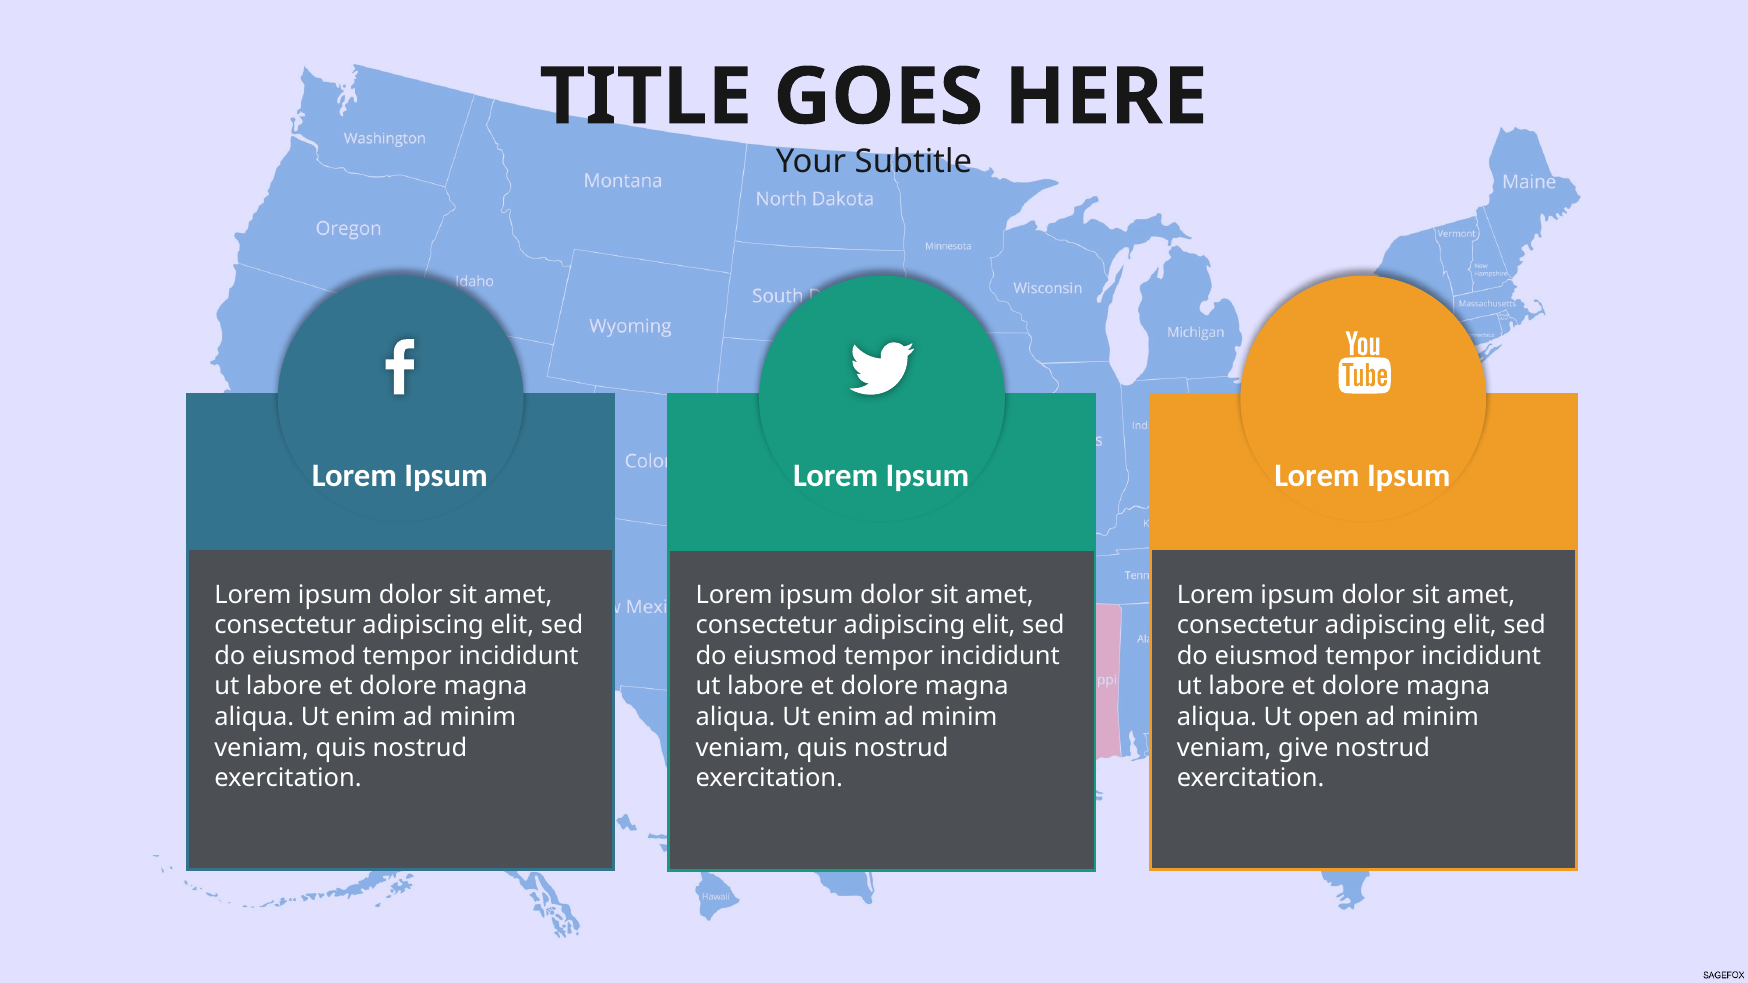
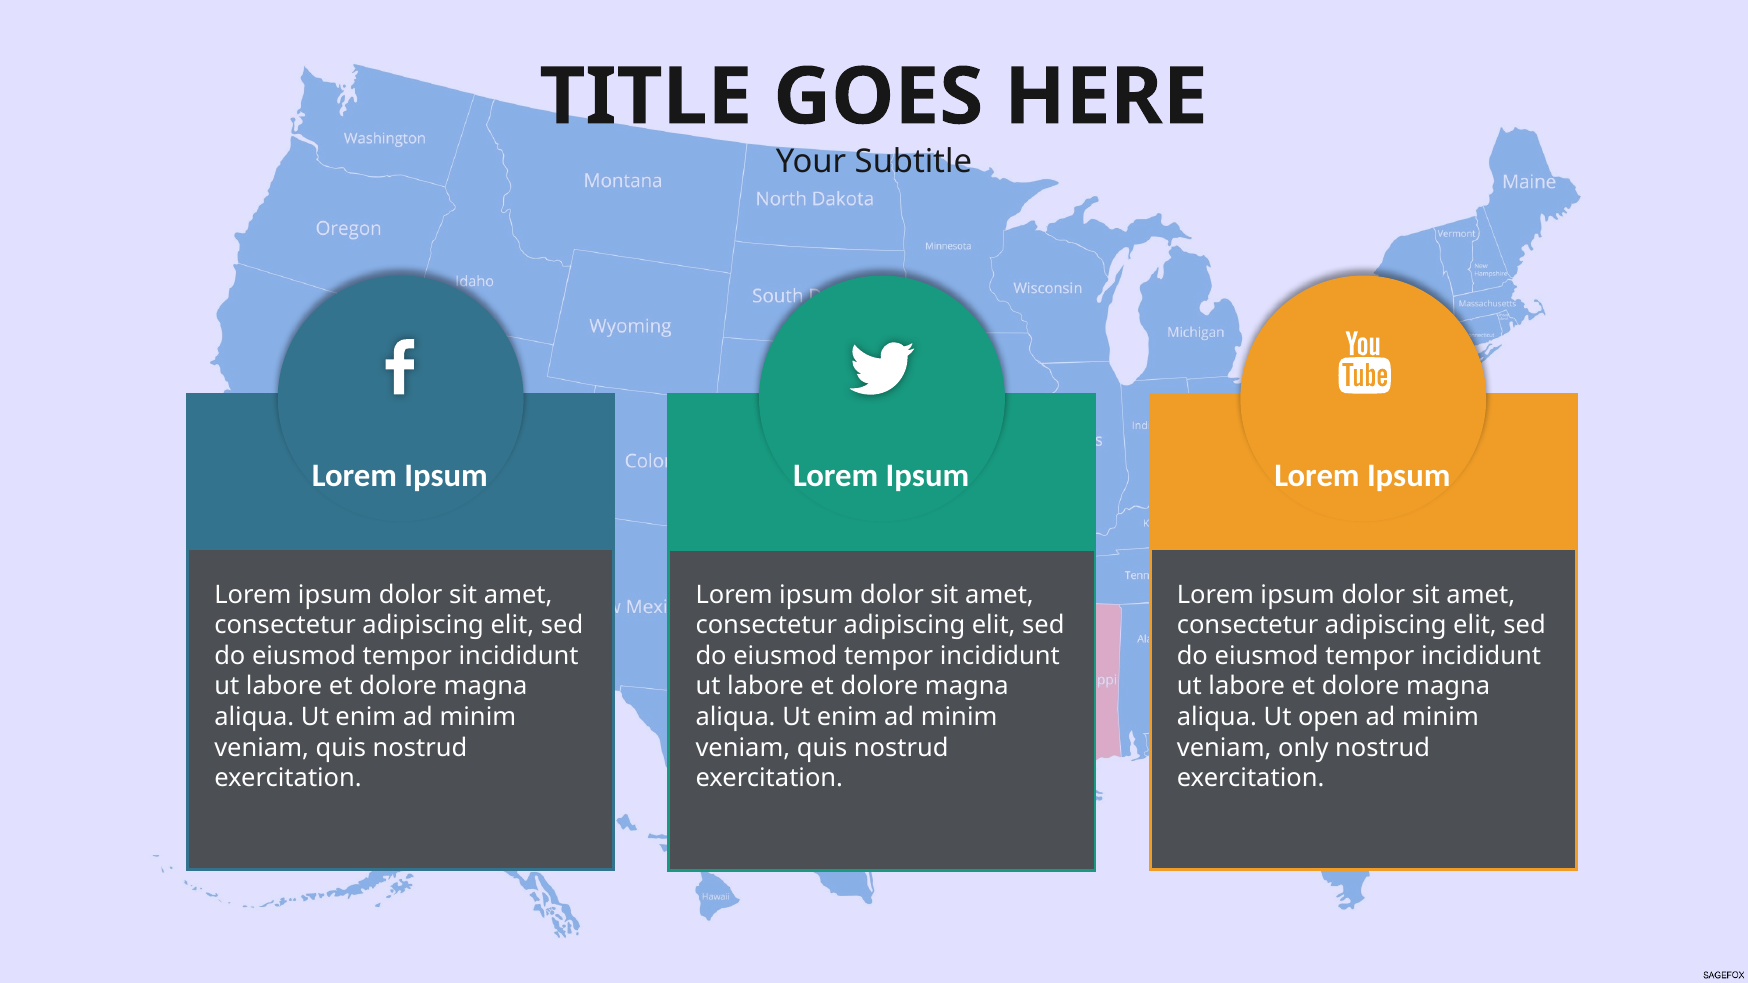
give: give -> only (1303, 748)
